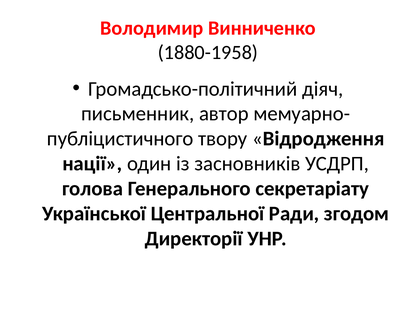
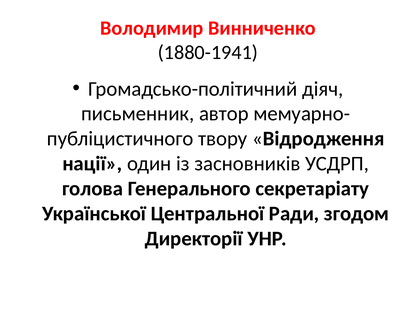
1880-1958: 1880-1958 -> 1880-1941 (208, 52)
